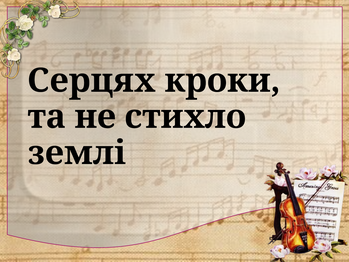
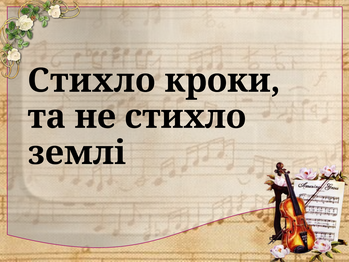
Серцях: Серцях -> Стихло (92, 81)
